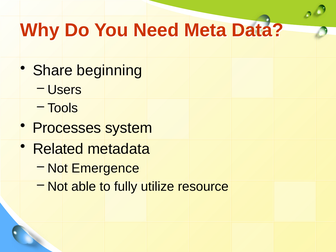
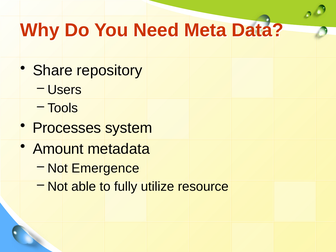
beginning: beginning -> repository (110, 70)
Related: Related -> Amount (58, 149)
